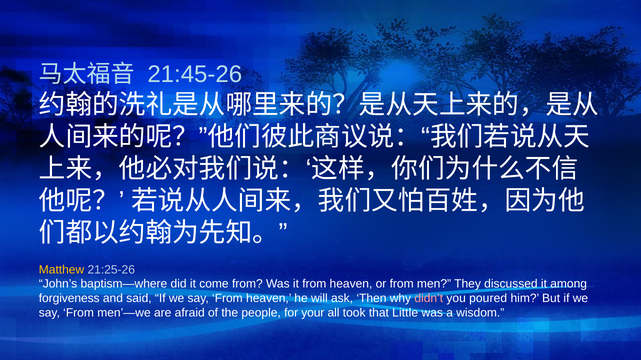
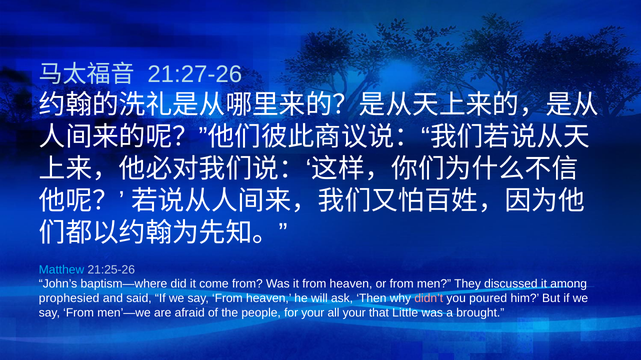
21:45-26: 21:45-26 -> 21:27-26 (195, 75)
Matthew colour: yellow -> light blue (62, 270)
forgiveness: forgiveness -> prophesied (69, 299)
all took: took -> your (354, 313)
wisdom: wisdom -> brought (480, 313)
